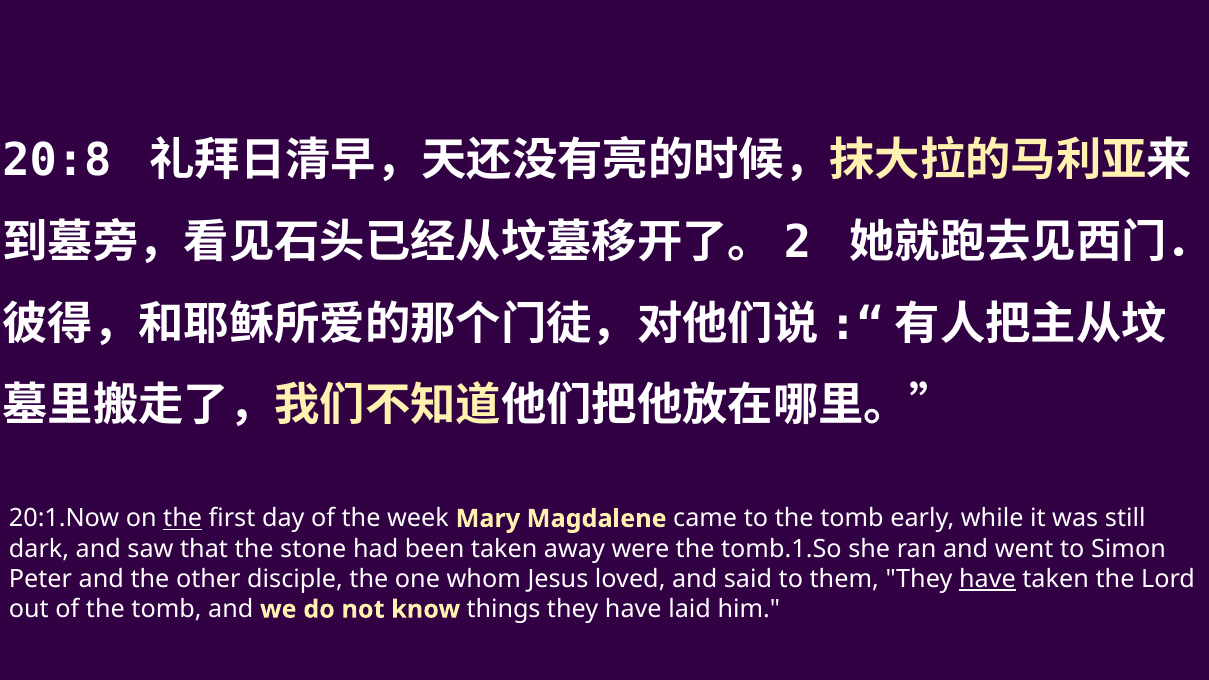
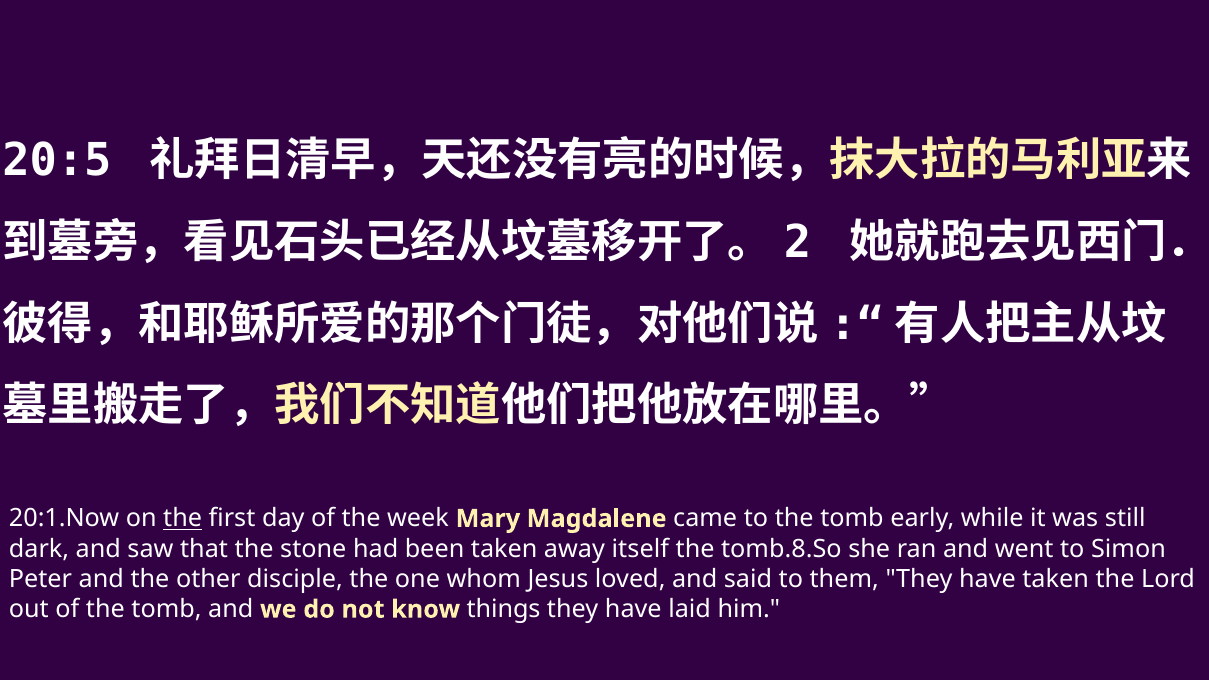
20:8: 20:8 -> 20:5 (57, 161)
were: were -> itself (640, 549)
tomb.1.So: tomb.1.So -> tomb.8.So (781, 549)
have underline: present -> none (987, 579)
